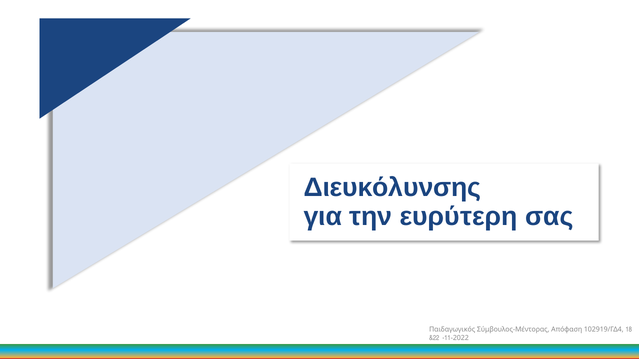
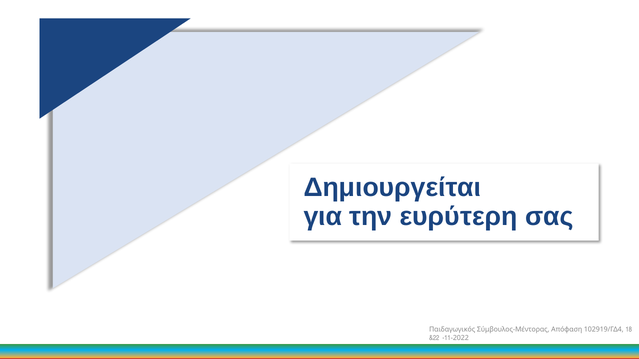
Διευκόλυνσης: Διευκόλυνσης -> Δημιουργείται (392, 188)
